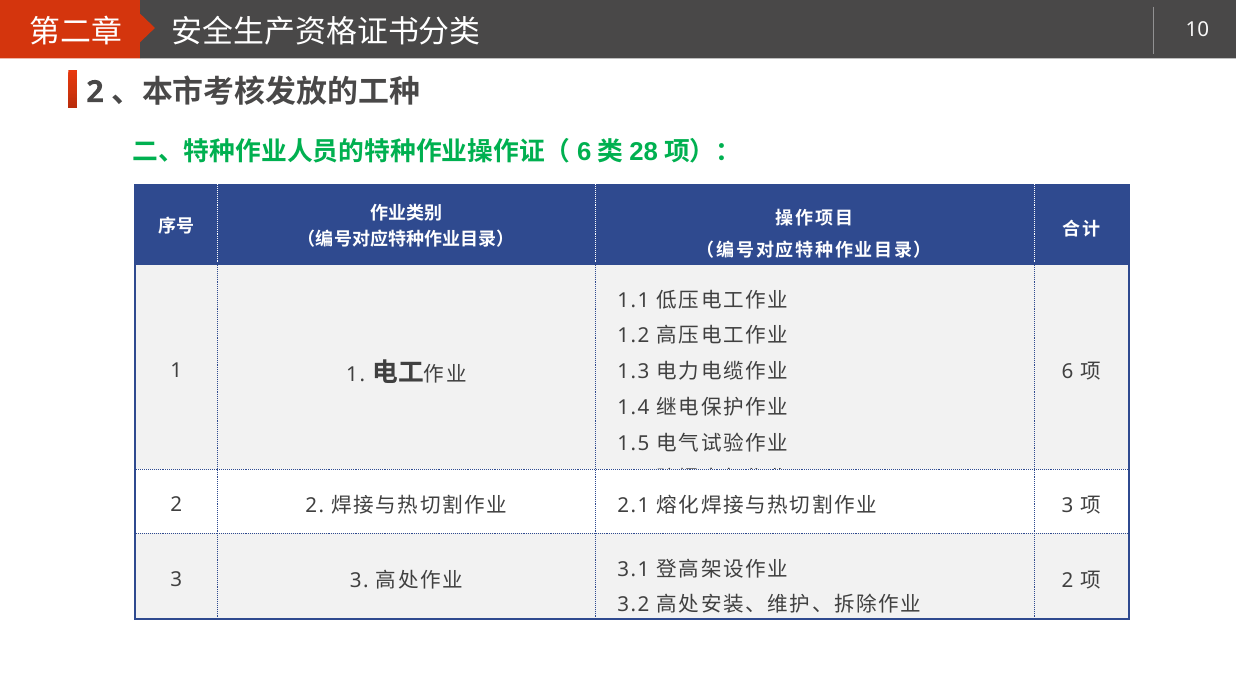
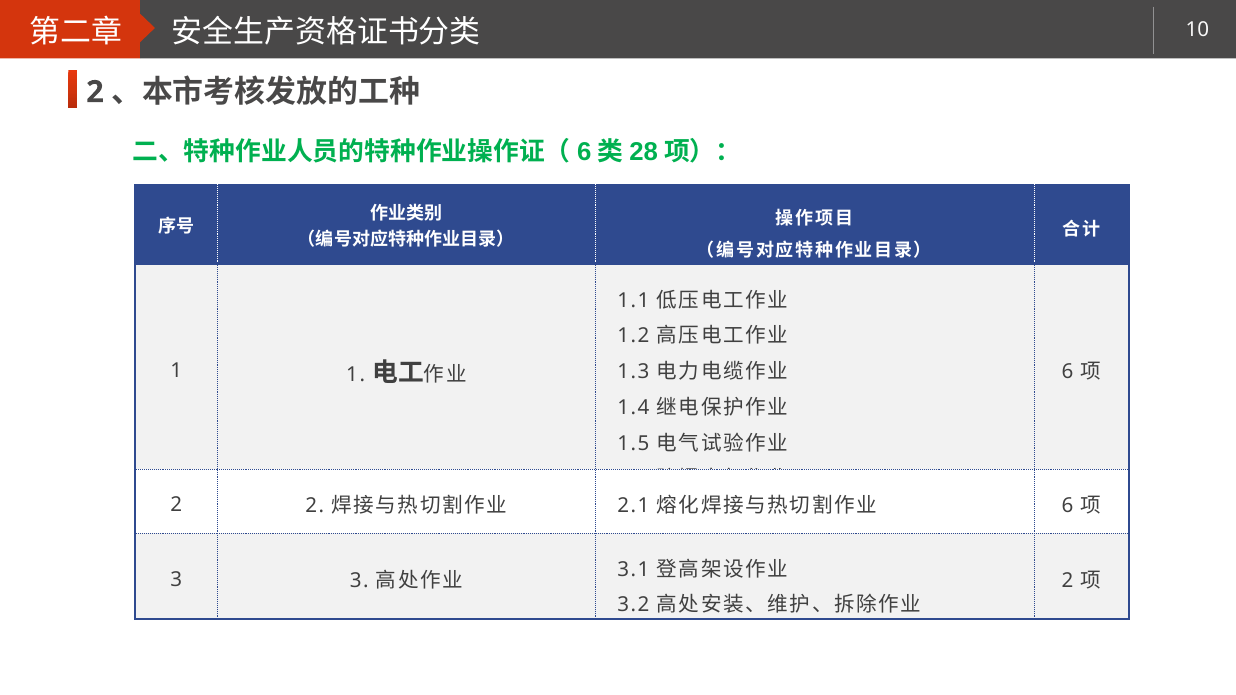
3: 3 -> 6 (1067, 506)
